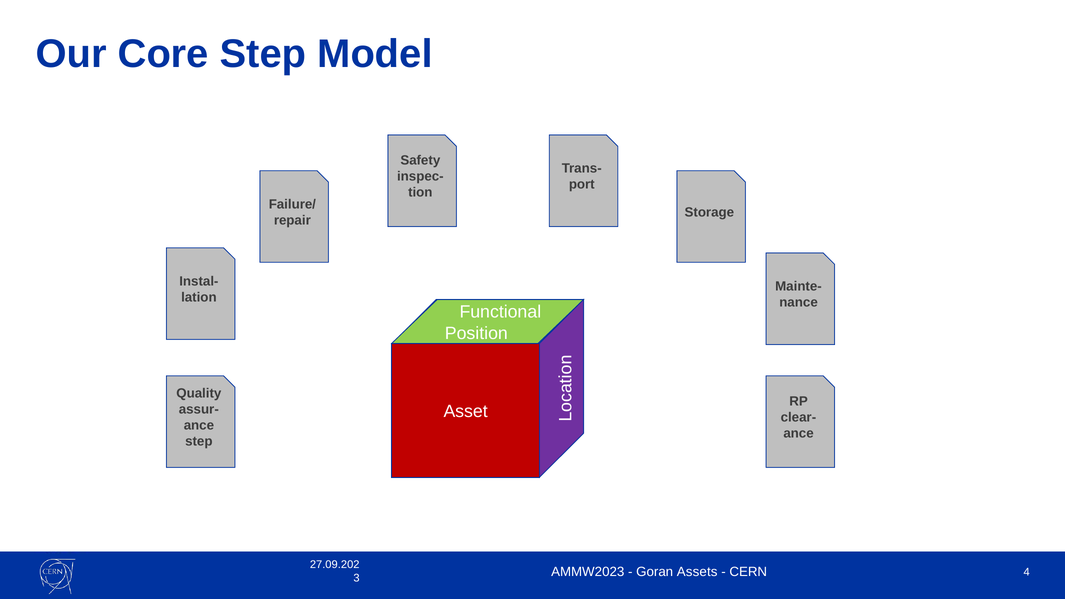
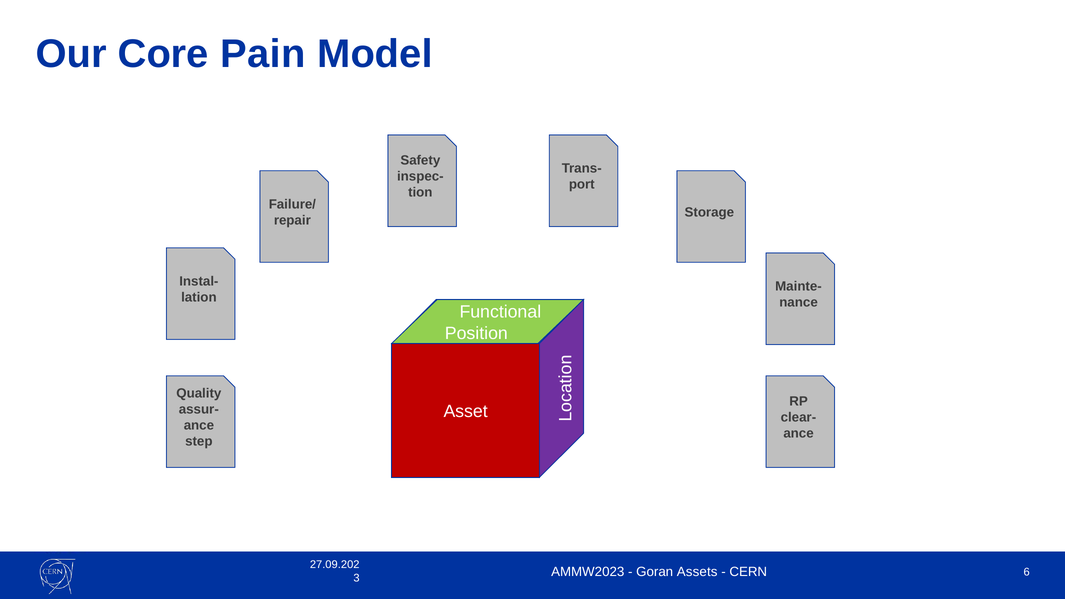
Core Step: Step -> Pain (263, 54)
4: 4 -> 6 (1027, 572)
